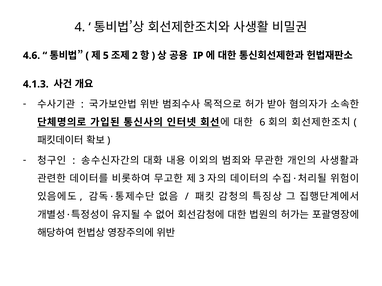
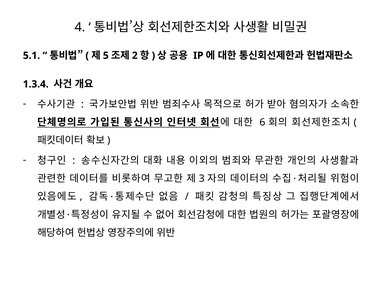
4.6: 4.6 -> 5.1 (31, 56)
4.1.3: 4.1.3 -> 1.3.4 (36, 84)
